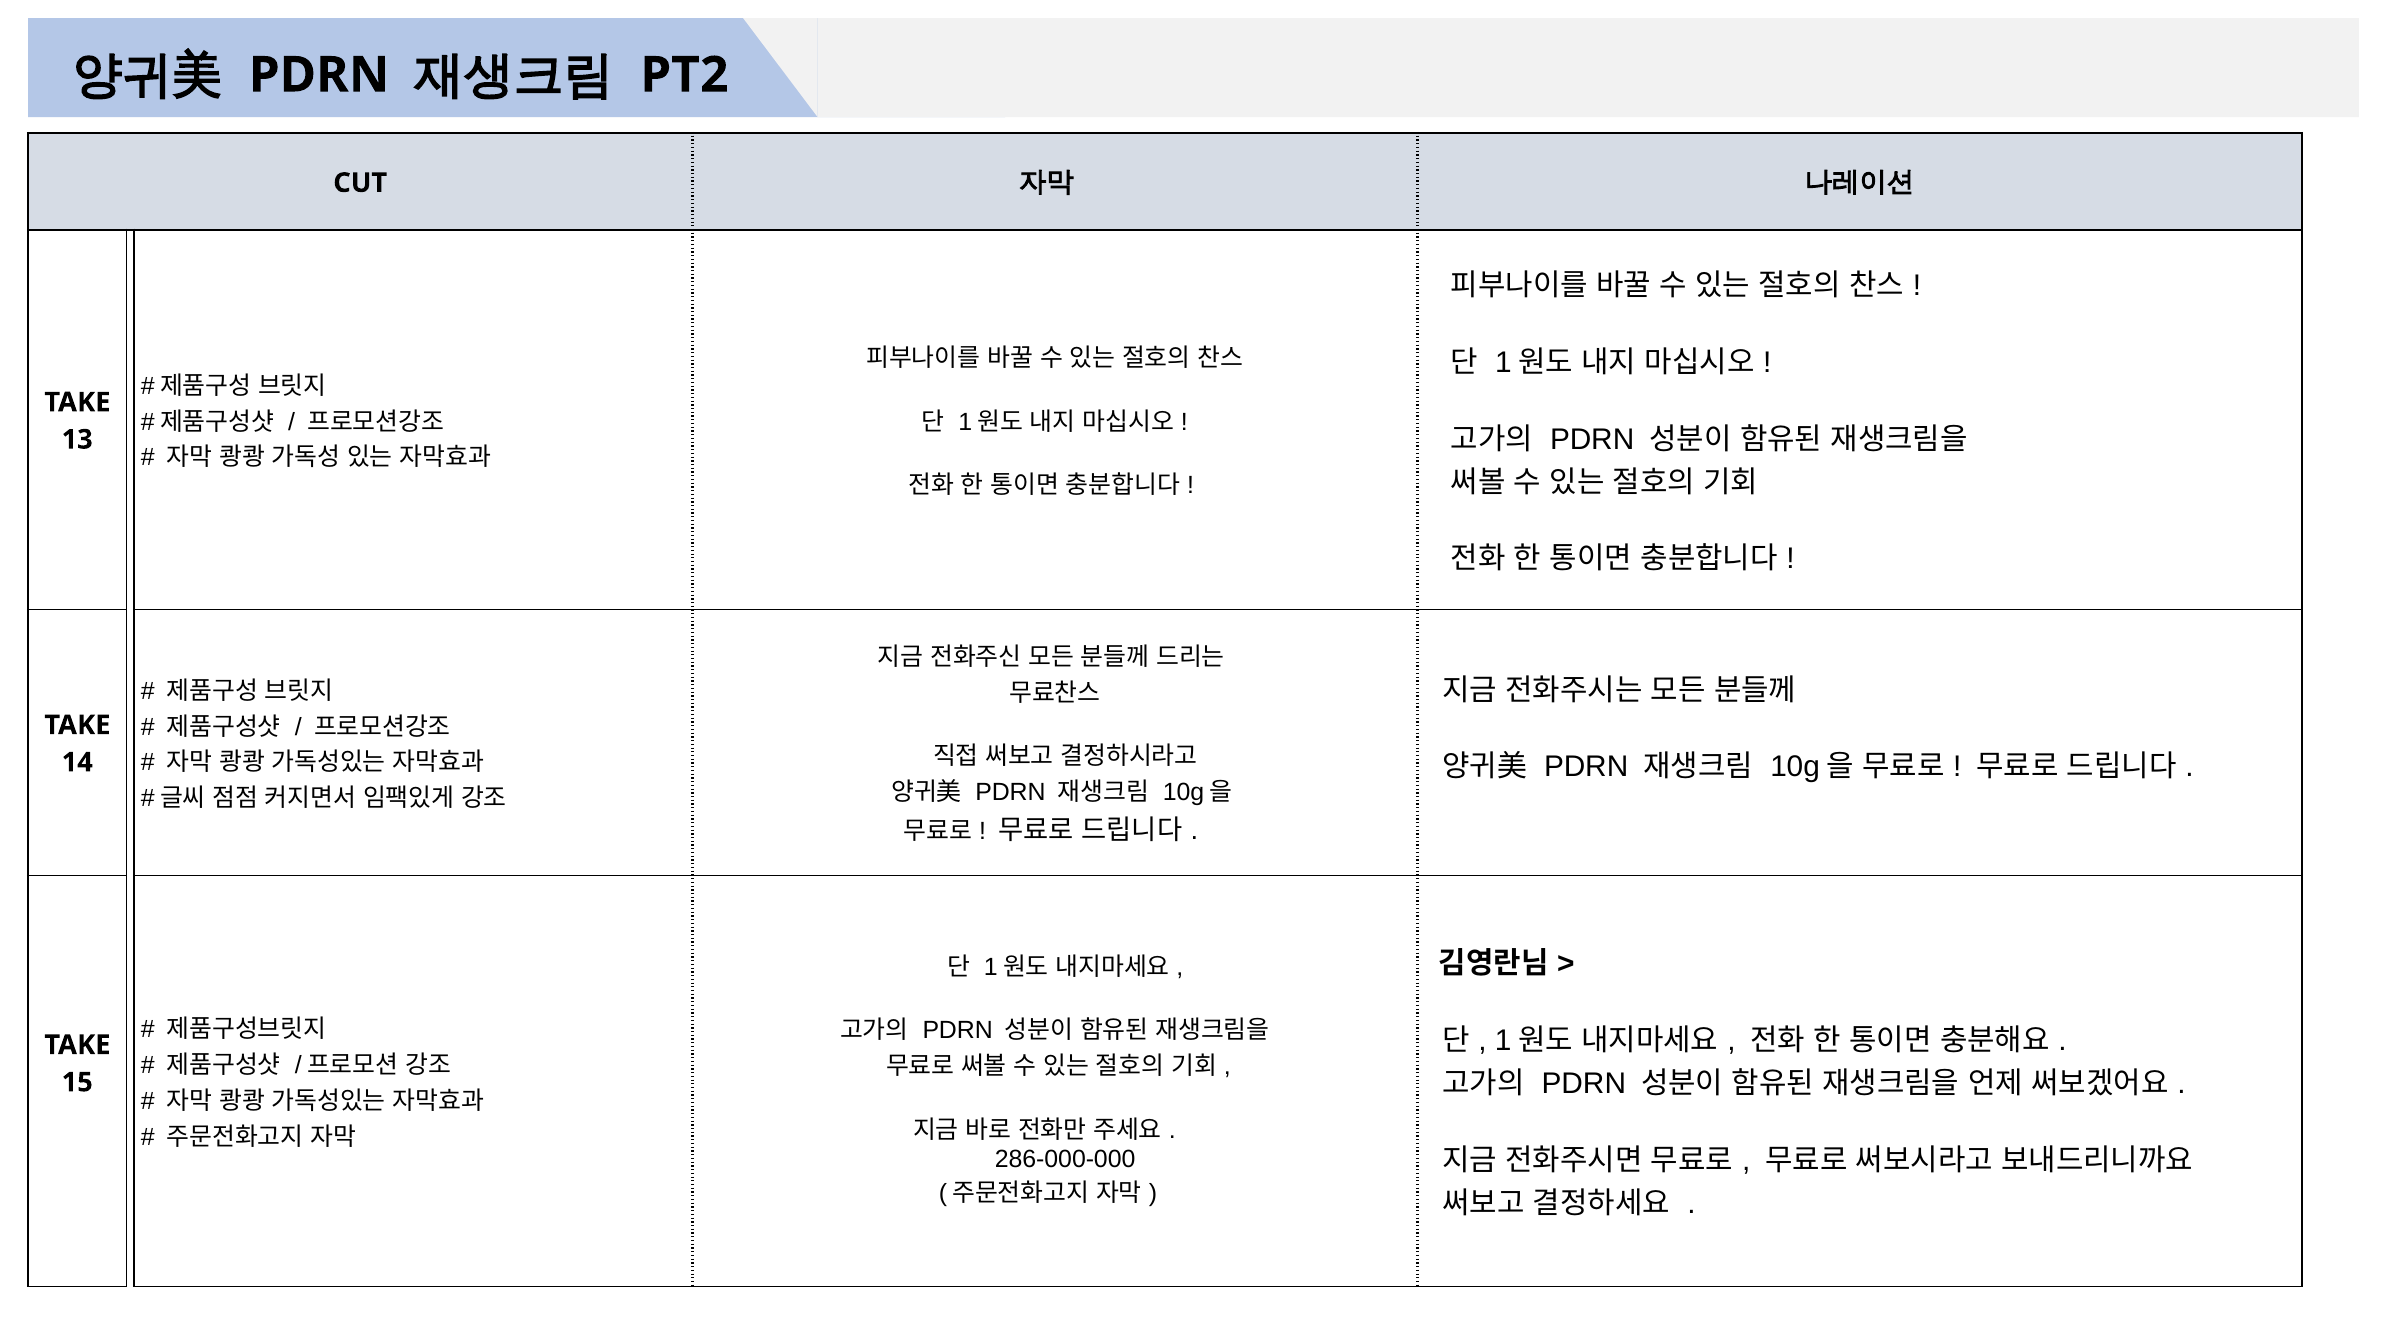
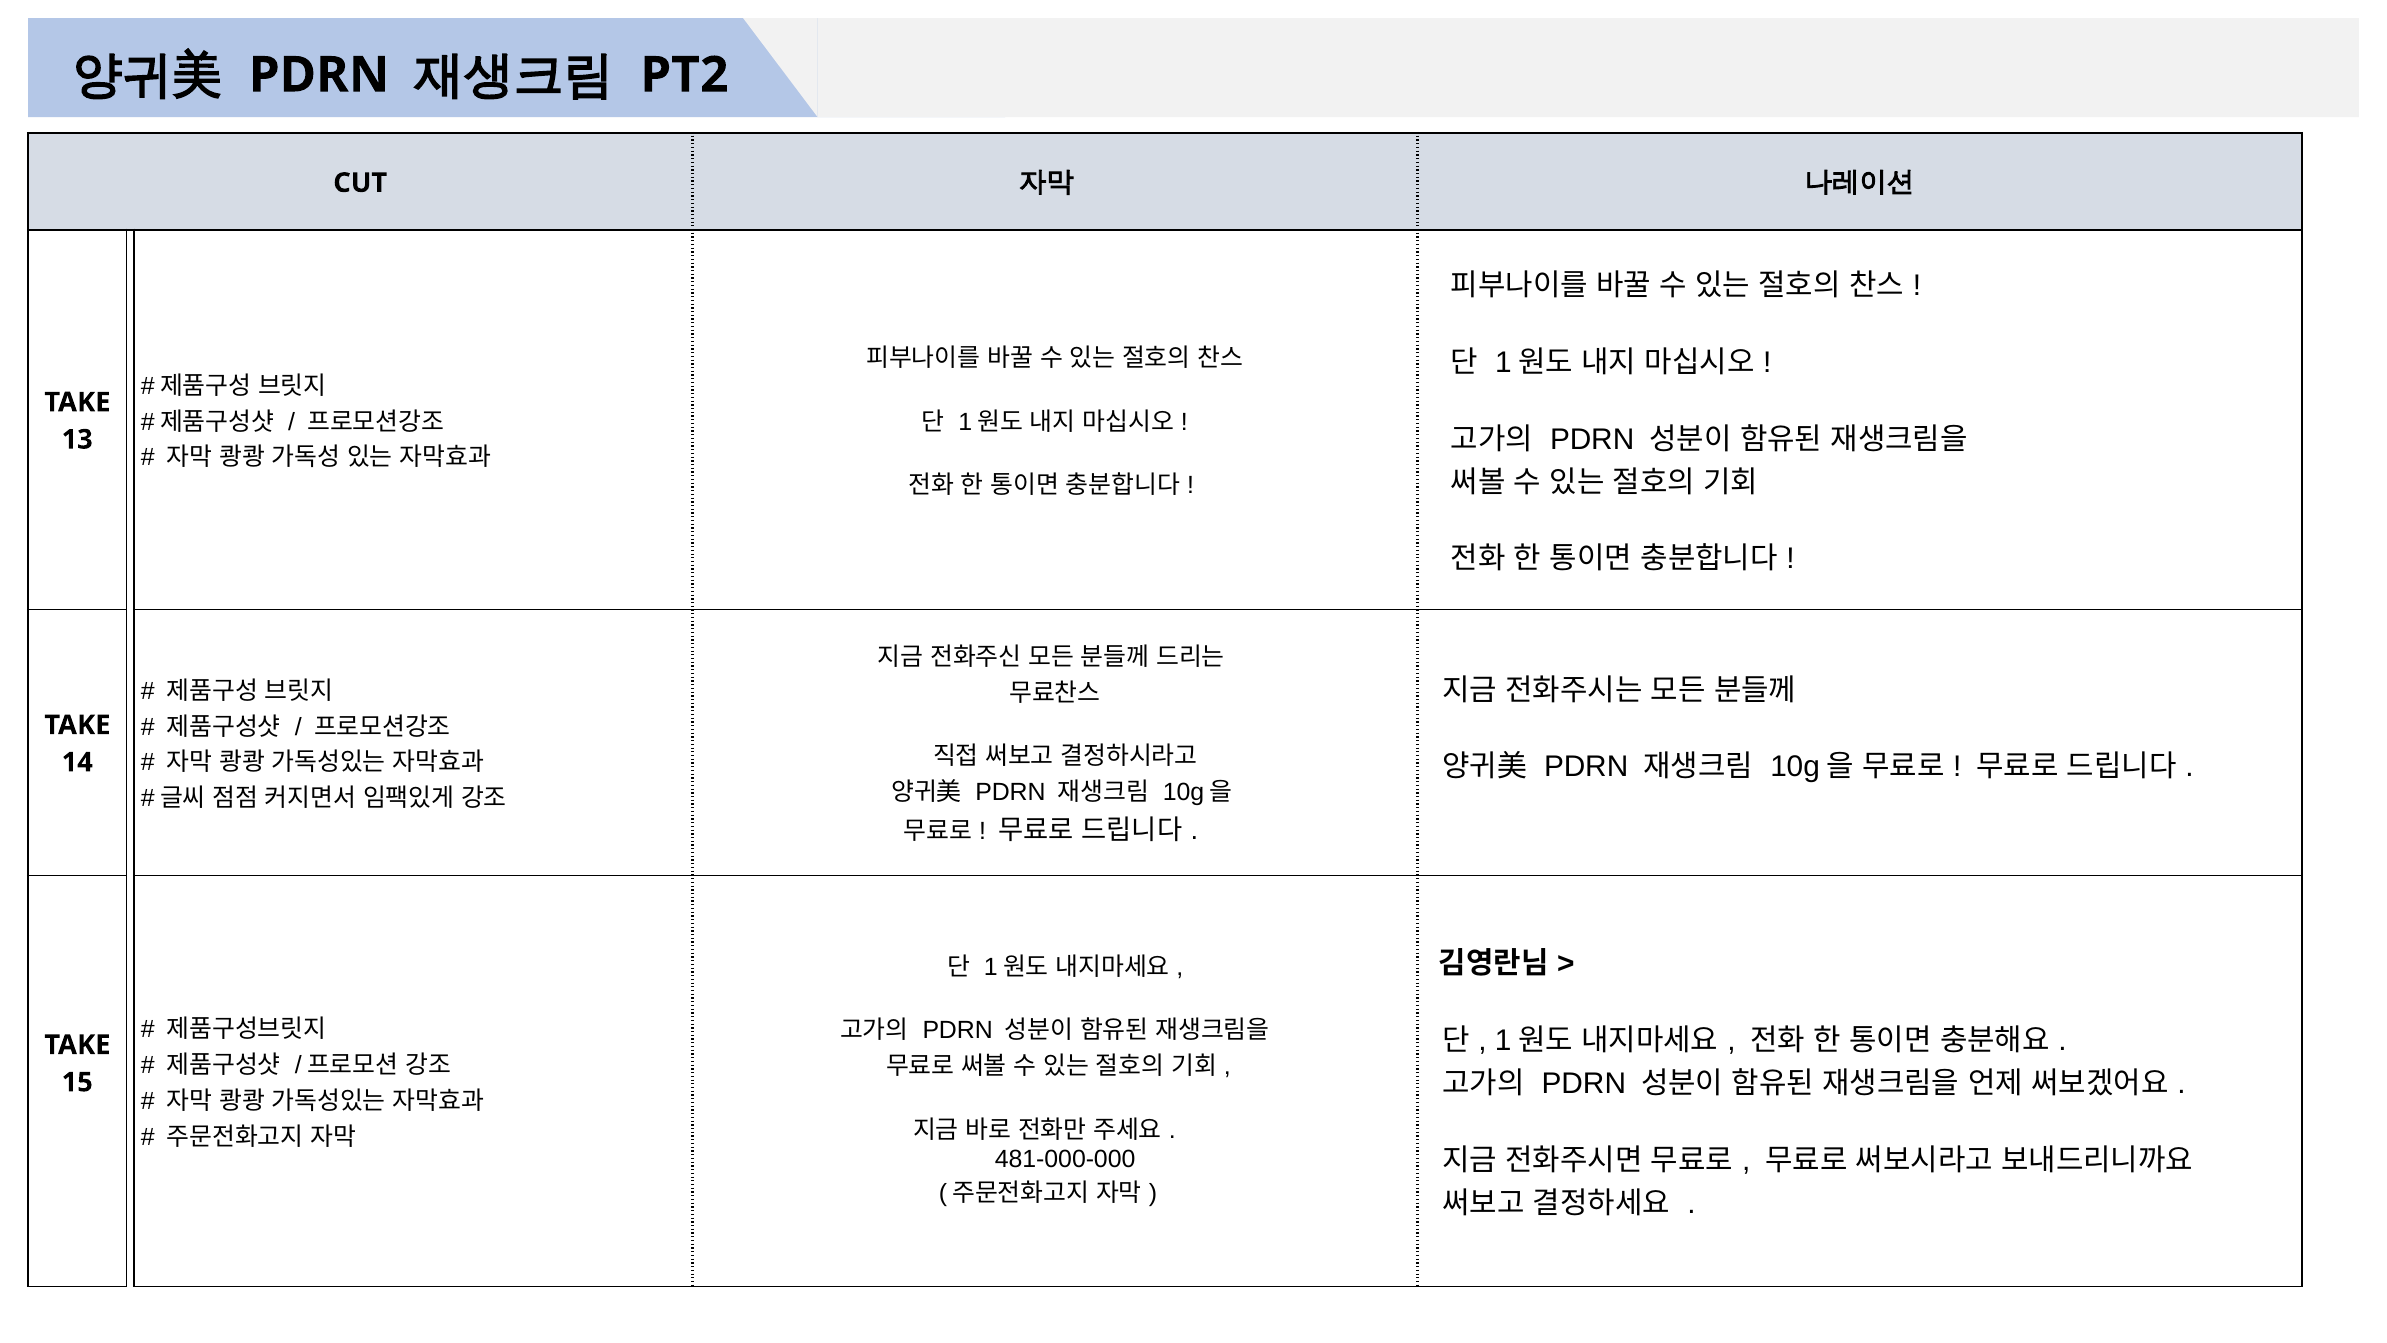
286-000-000: 286-000-000 -> 481-000-000 (1065, 1159)
